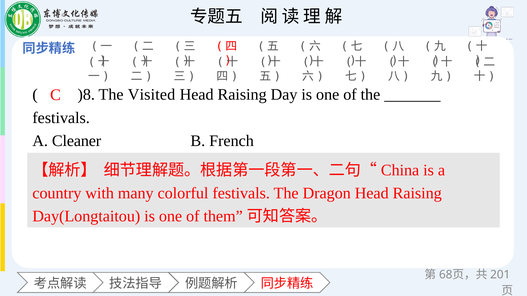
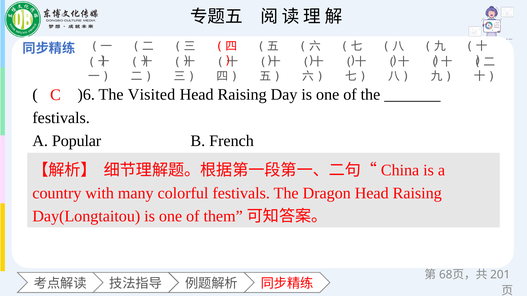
)8: )8 -> )6 (86, 95)
Cleaner: Cleaner -> Popular (77, 141)
